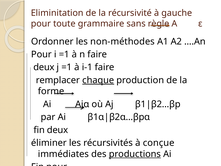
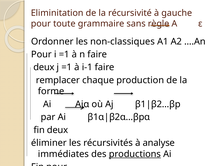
non-méthodes: non-méthodes -> non-classiques (123, 41)
chaque underline: present -> none (98, 80)
conçue: conçue -> analyse (159, 143)
